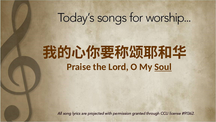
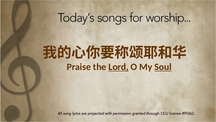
Lord underline: none -> present (119, 67)
